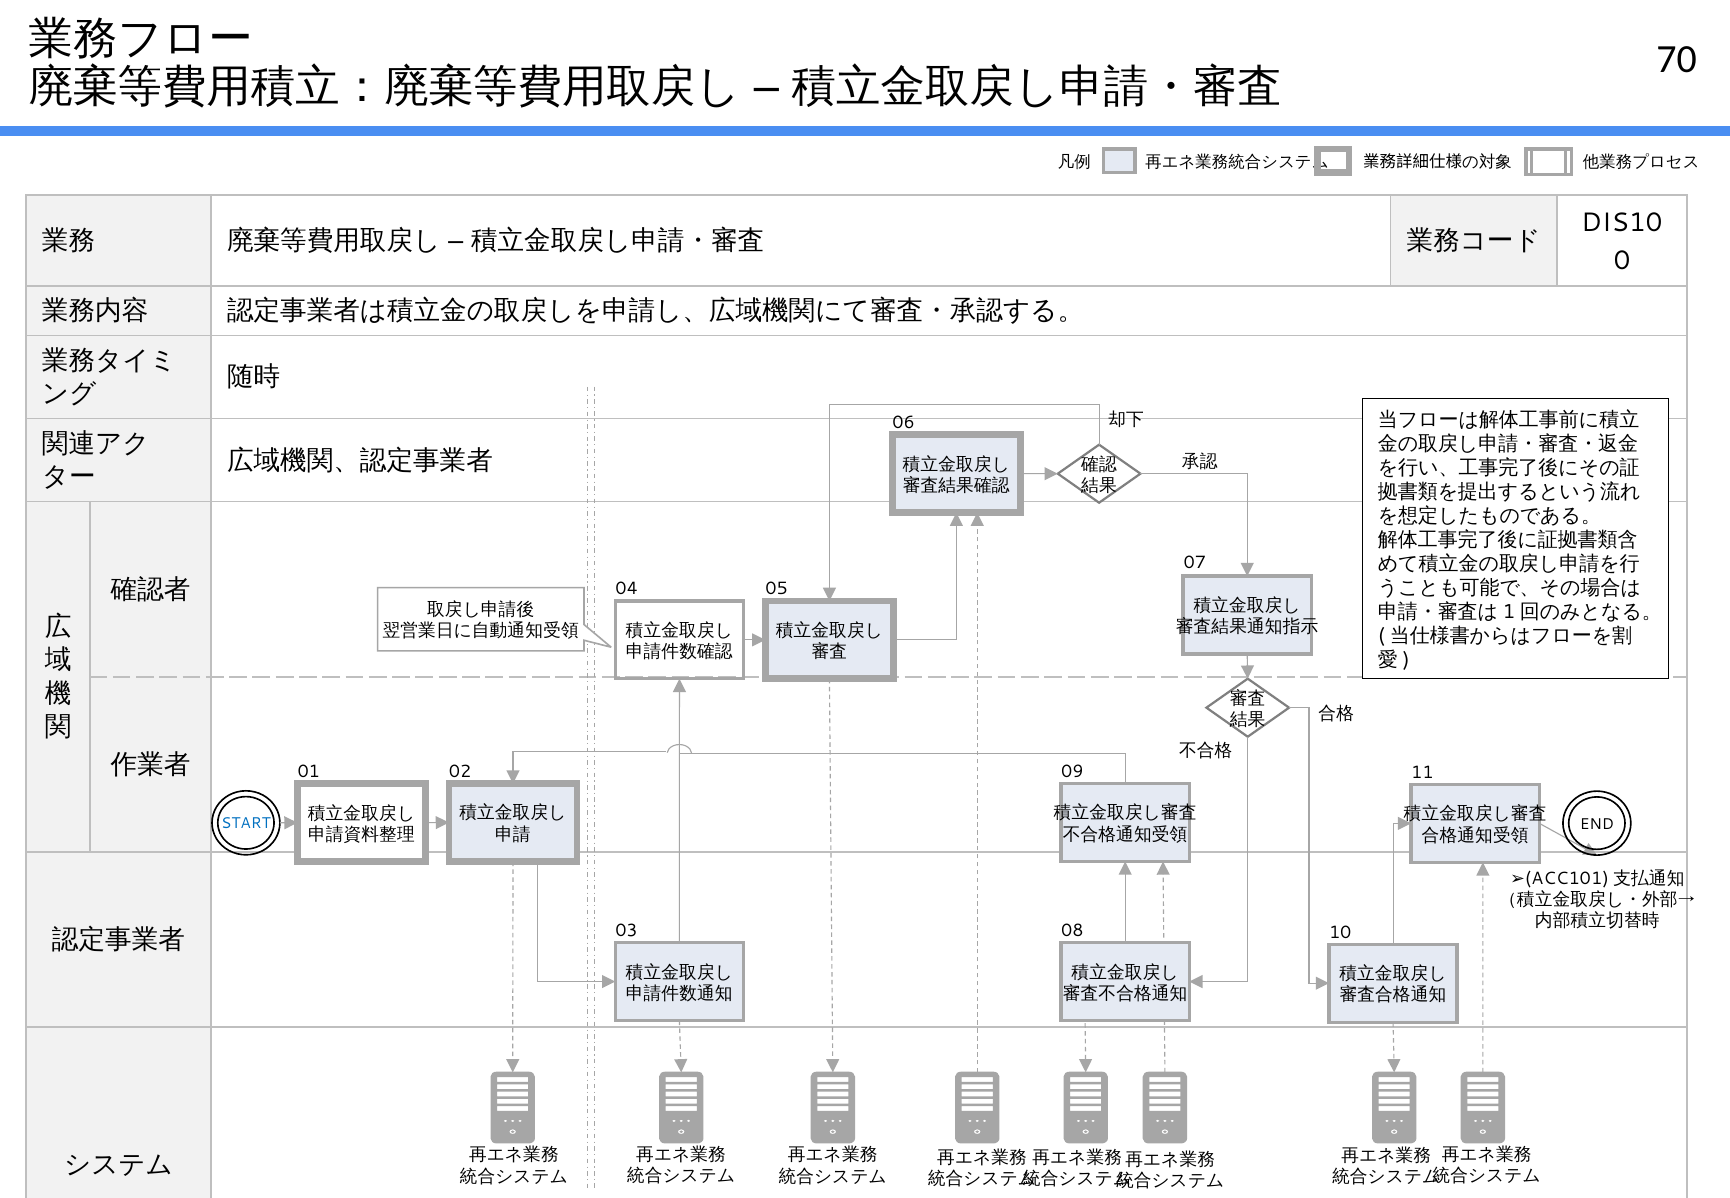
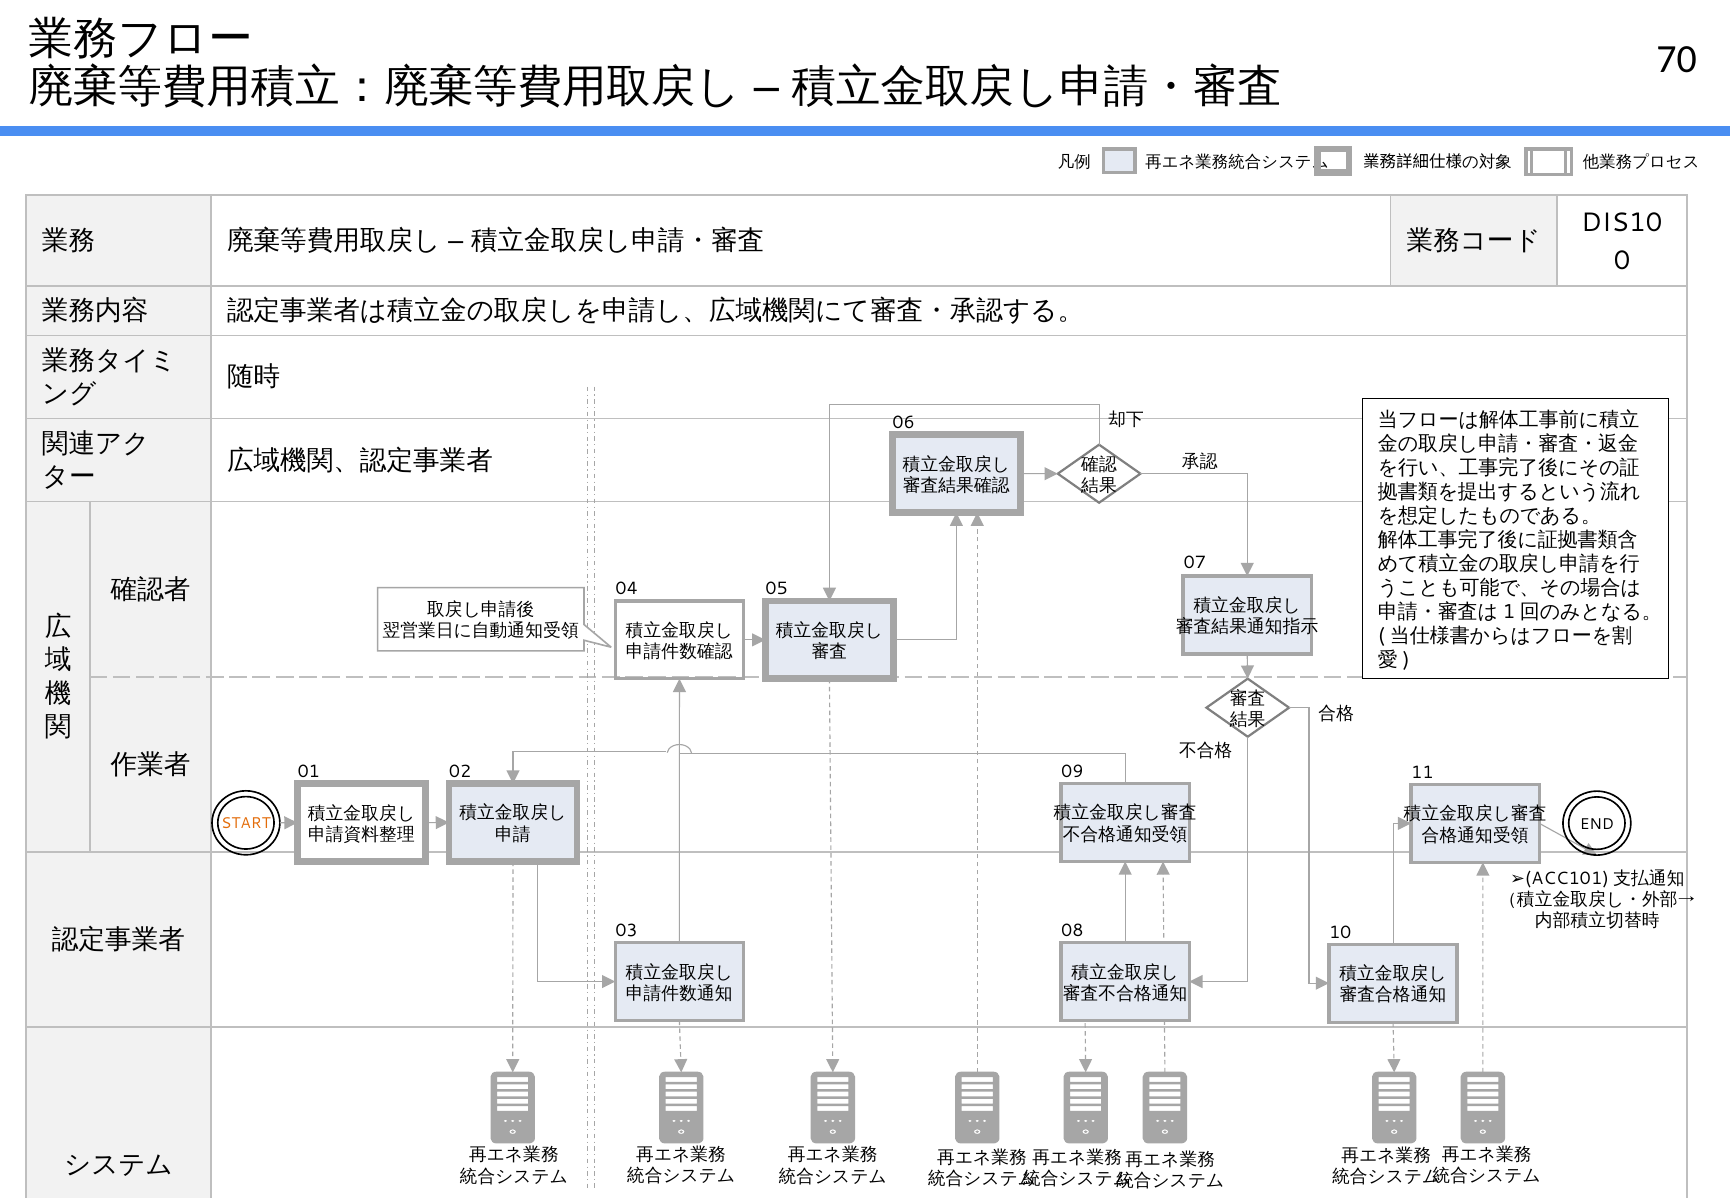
START colour: blue -> orange (246, 824)
